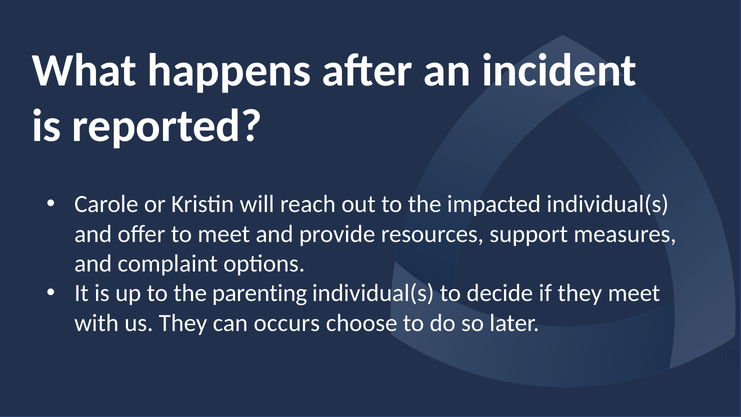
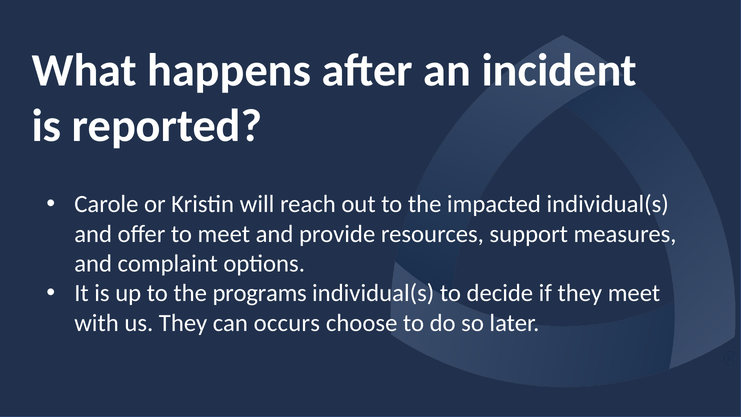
parenting: parenting -> programs (260, 293)
